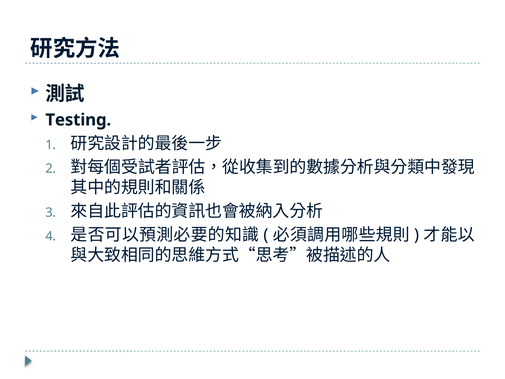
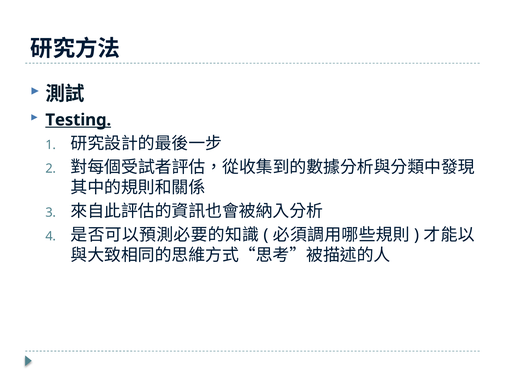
Testing underline: none -> present (78, 120)
